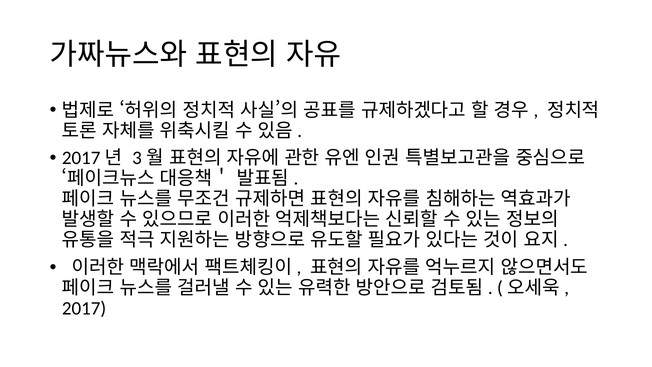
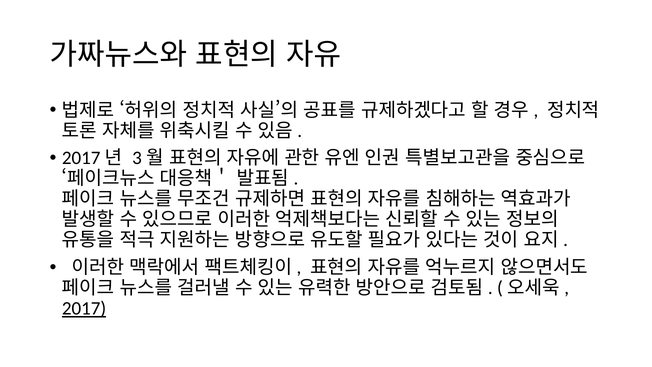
2017 underline: none -> present (84, 308)
